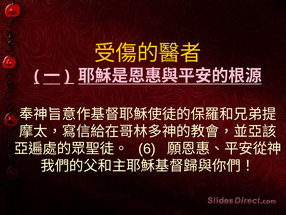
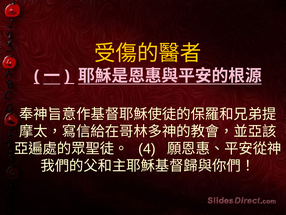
6: 6 -> 4 (147, 149)
